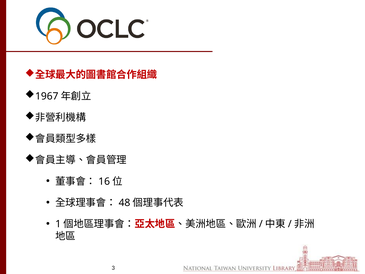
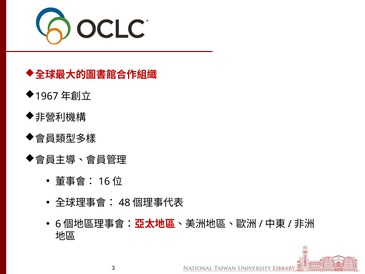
1: 1 -> 6 (58, 224)
